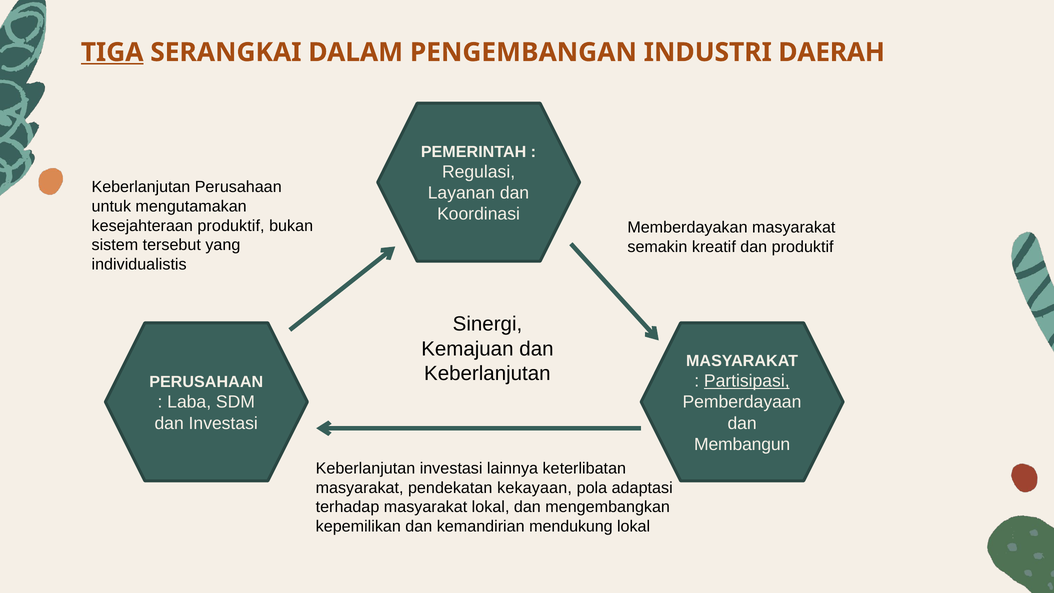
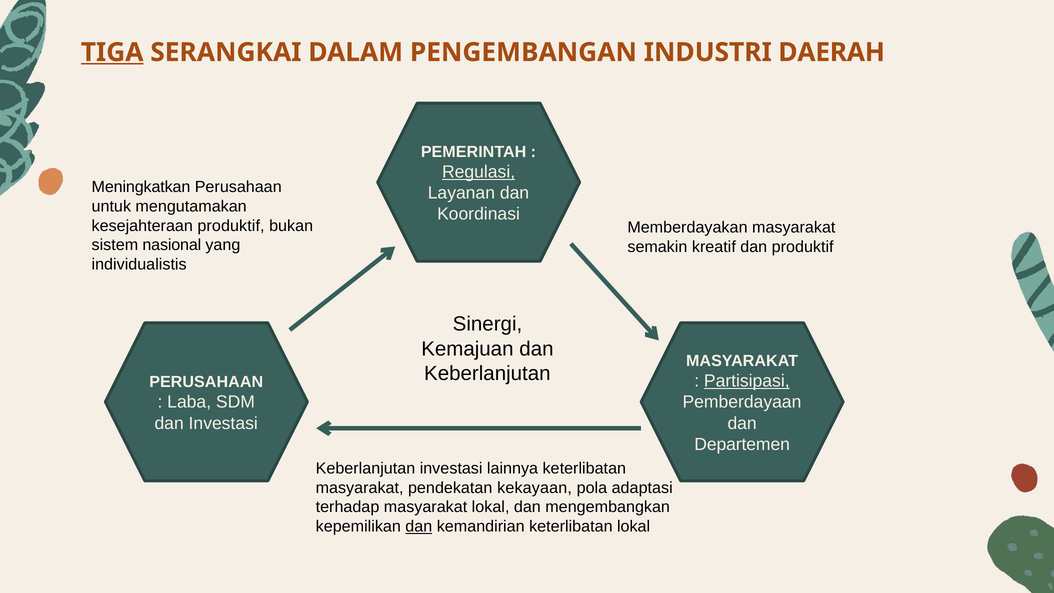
Regulasi underline: none -> present (479, 172)
Keberlanjutan: Keberlanjutan -> Meningkatkan (141, 187)
tersebut: tersebut -> nasional (172, 245)
Membangun: Membangun -> Departemen (742, 444)
dan underline: none -> present (419, 526)
kemandirian mendukung: mendukung -> keterlibatan (571, 526)
